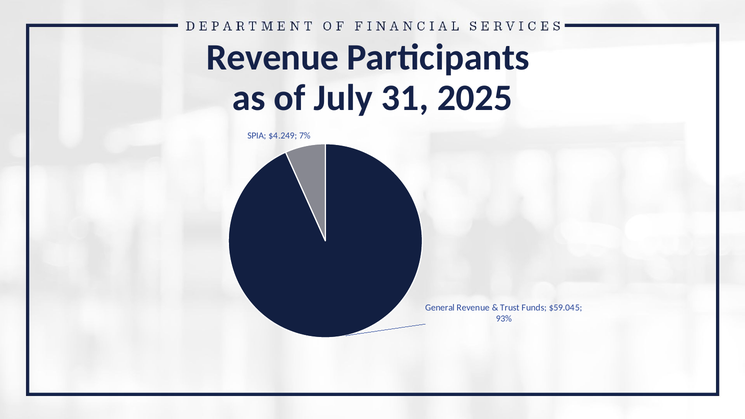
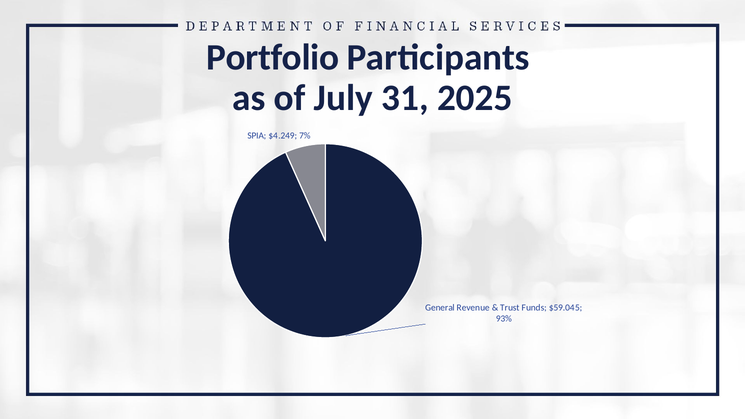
Revenue: Revenue -> Portfolio (273, 58)
